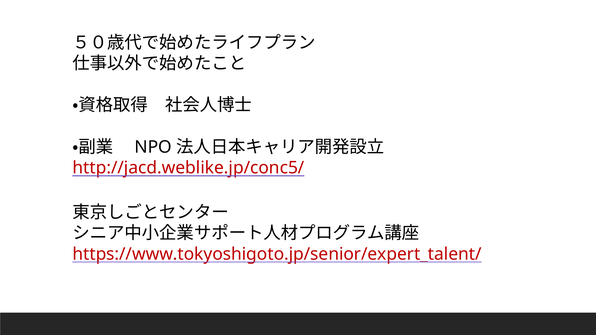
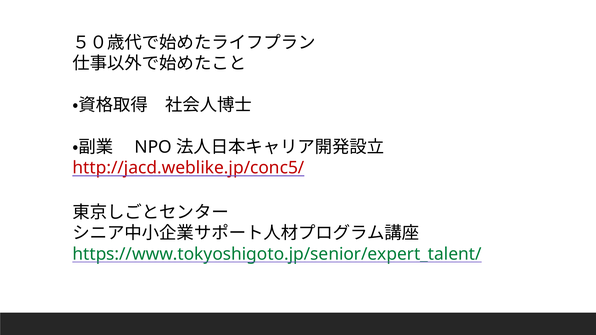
https://www.tokyoshigoto.jp/senior/expert_talent/ colour: red -> green (277, 254)
